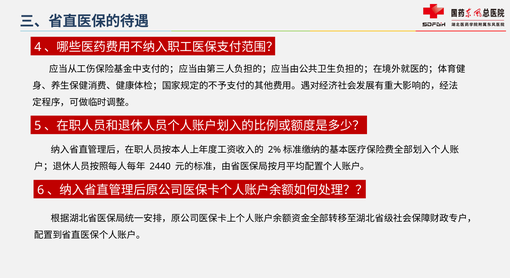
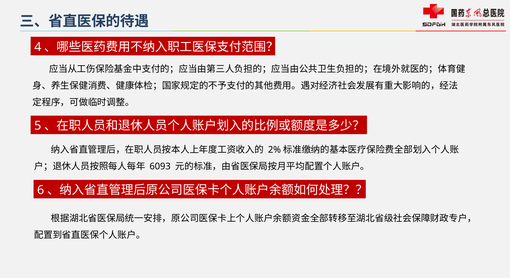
2440: 2440 -> 6093 (160, 166)
